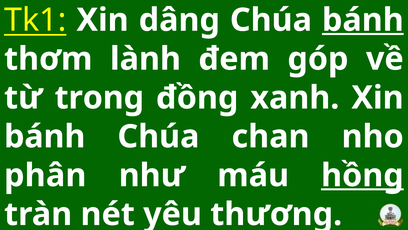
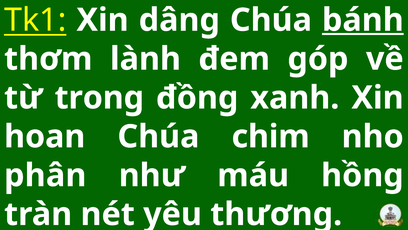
bánh: bánh -> hoan (45, 136)
chan: chan -> chim (271, 136)
hồng underline: present -> none (362, 175)
